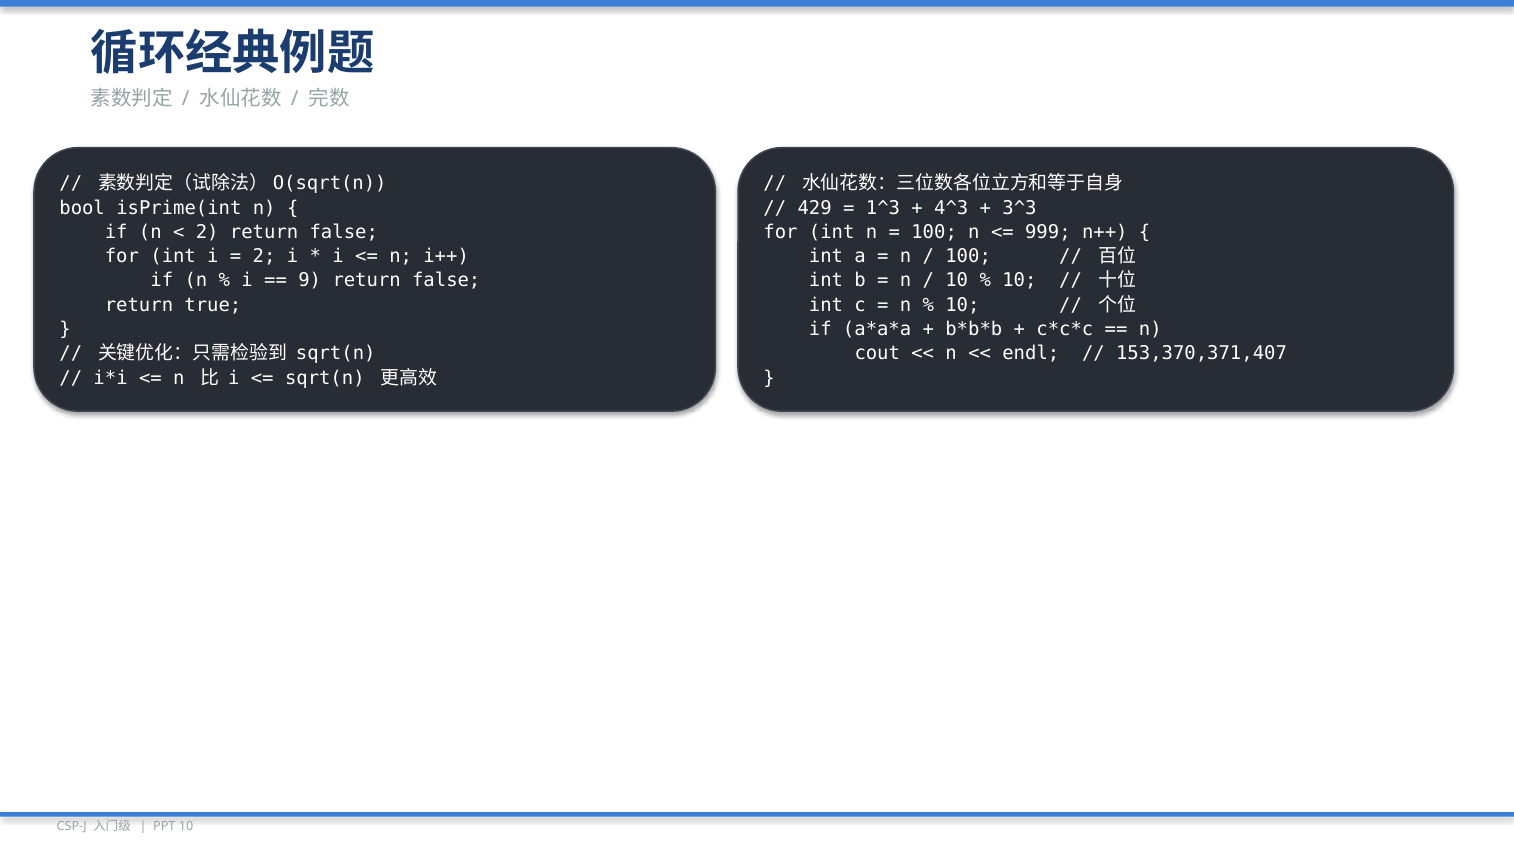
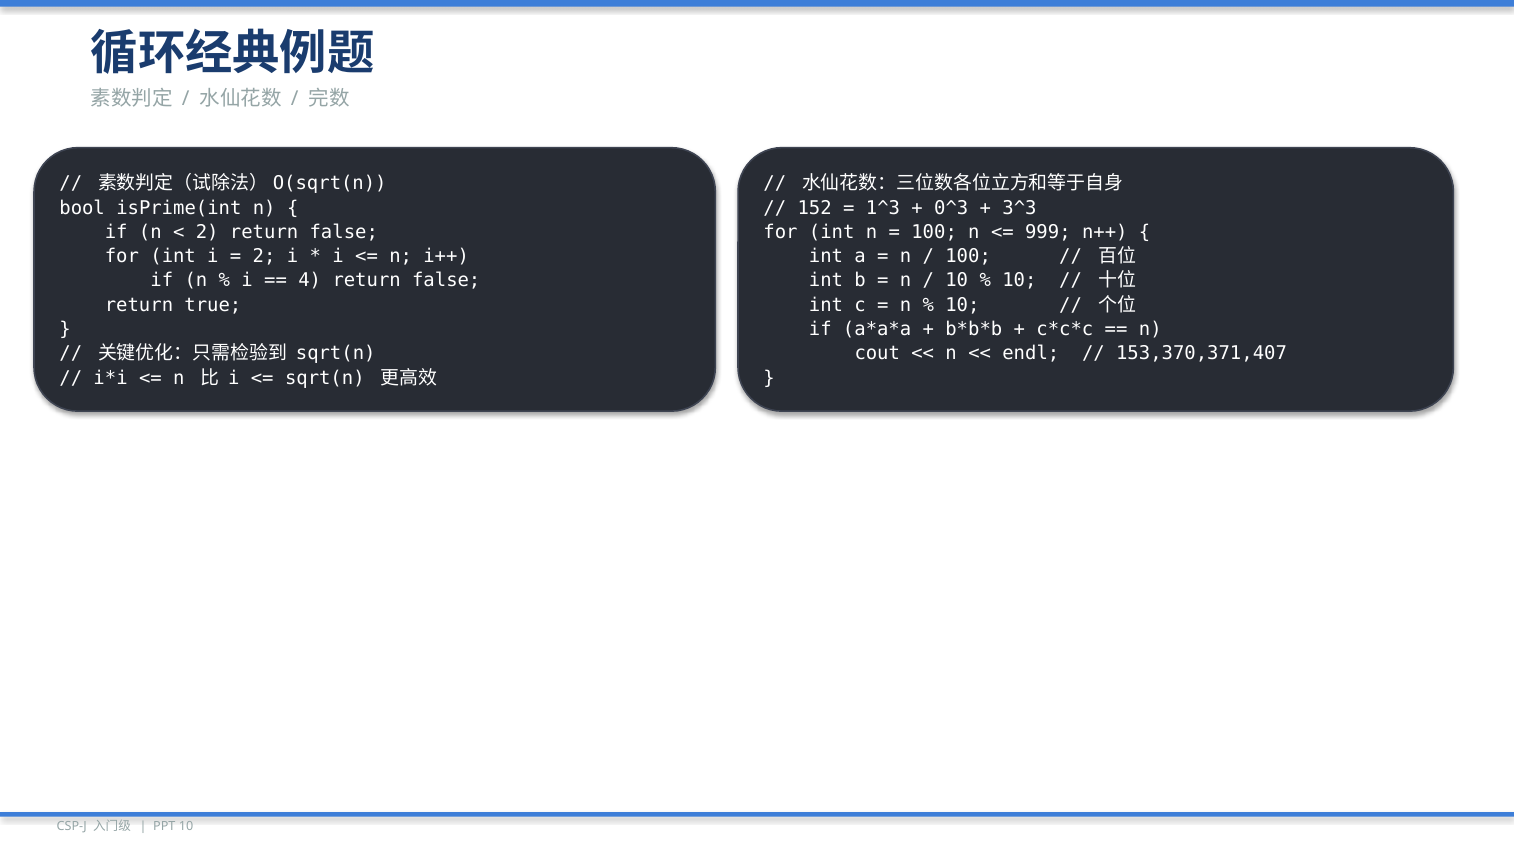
429: 429 -> 152 (815, 208)
4^3: 4^3 -> 0^3 (951, 208)
9: 9 -> 4 (310, 281)
